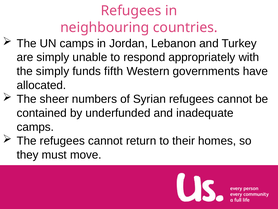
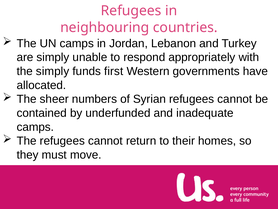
fifth: fifth -> first (114, 71)
